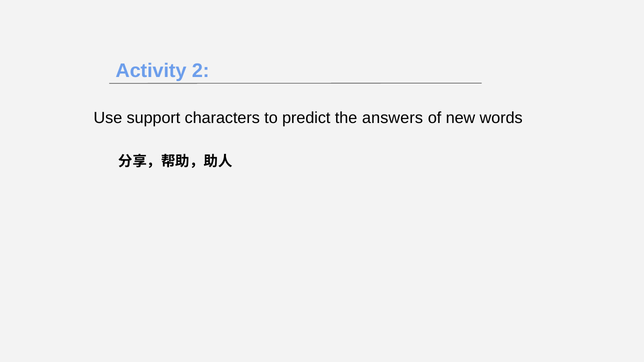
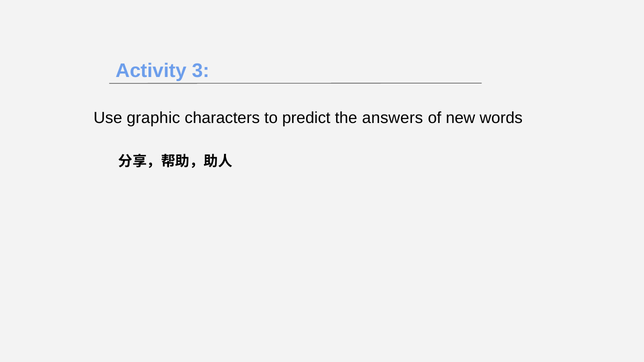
2: 2 -> 3 (201, 71)
support: support -> graphic (153, 118)
